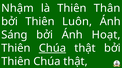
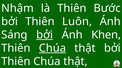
Thân: Thân -> Bước (107, 8)
bởi underline: none -> present (45, 35)
Hoạt: Hoạt -> Khen (106, 35)
